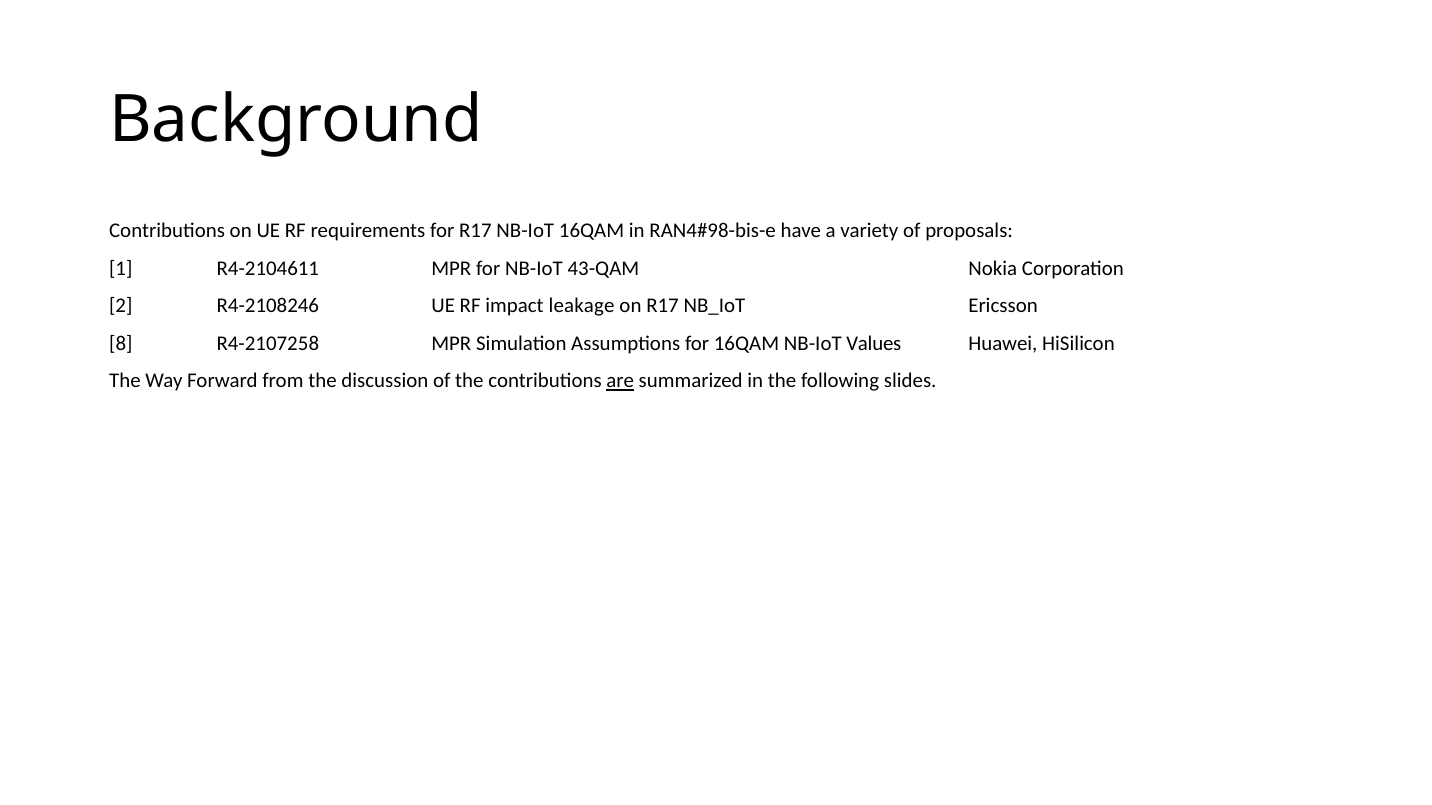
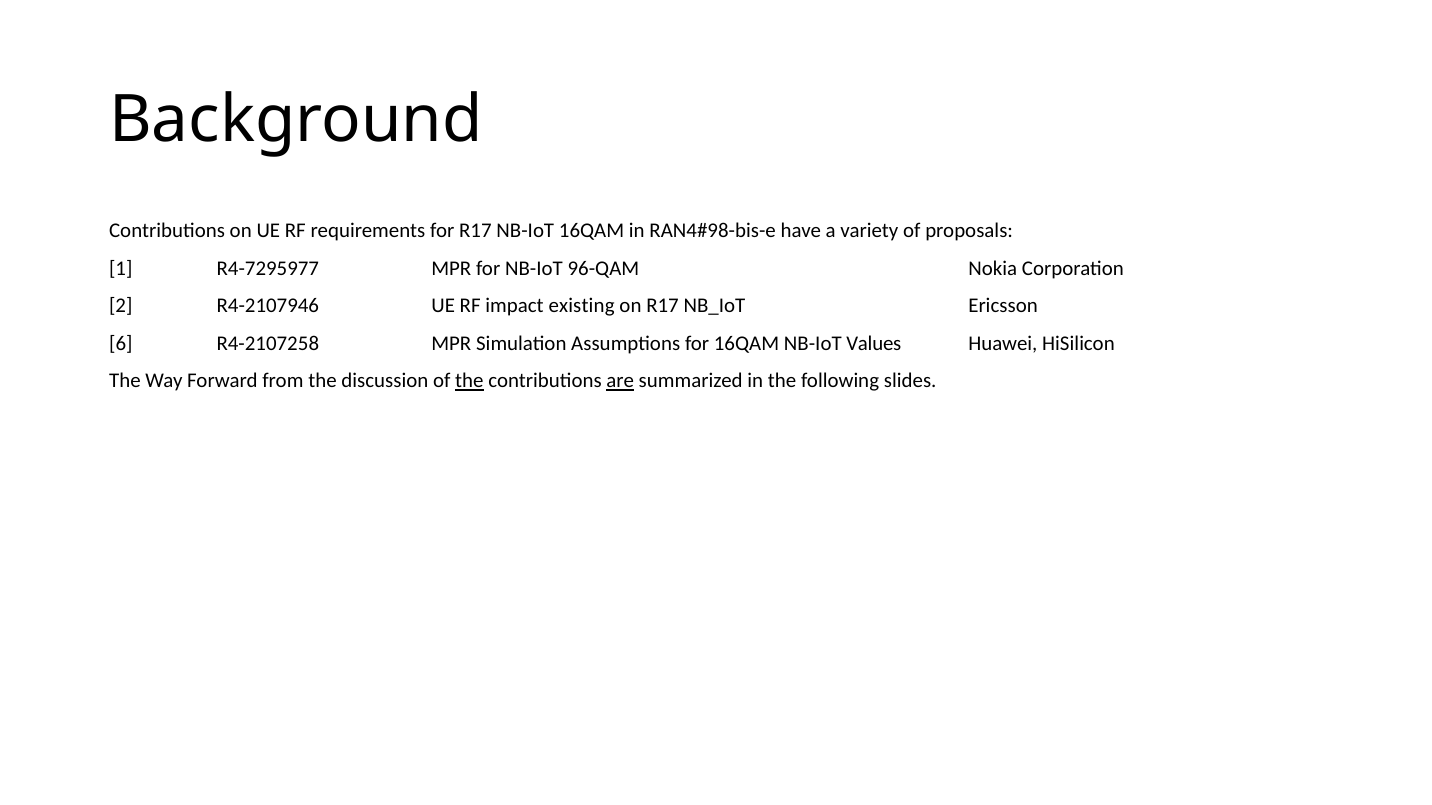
R4-2104611: R4-2104611 -> R4-7295977 (268, 269)
43-QAM: 43-QAM -> 96-QAM (603, 269)
R4-2108246: R4-2108246 -> R4-2107946 (268, 306)
leakage: leakage -> existing (582, 306)
8: 8 -> 6 (121, 344)
the underline: none -> present (469, 381)
